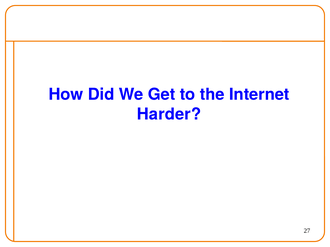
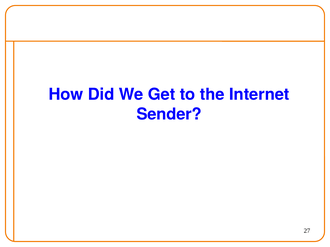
Harder: Harder -> Sender (169, 114)
